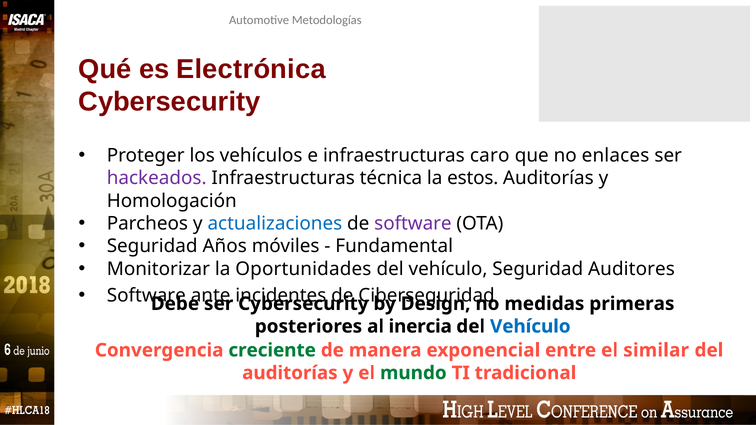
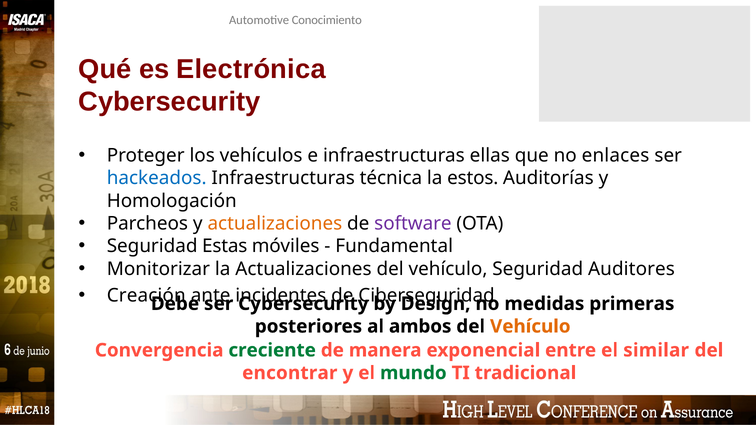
Metodologías: Metodologías -> Conocimiento (327, 20)
caro: caro -> ellas (490, 156)
hackeados colour: purple -> blue (157, 178)
actualizaciones colour: blue -> orange (275, 224)
Años: Años -> Estas (225, 246)
la Oportunidades: Oportunidades -> Actualizaciones (303, 269)
Software: Software -> Creación (146, 296)
inercia: inercia -> ambos (420, 327)
Vehículo colour: blue -> orange (530, 327)
auditorías: auditorías -> encontrar (290, 373)
